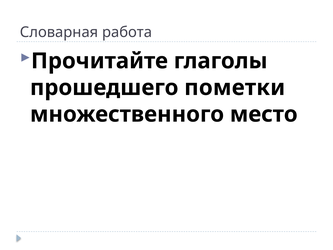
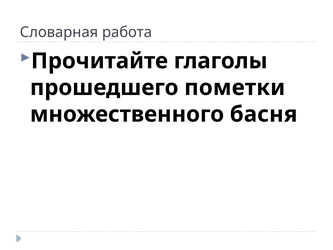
место: место -> басня (264, 114)
